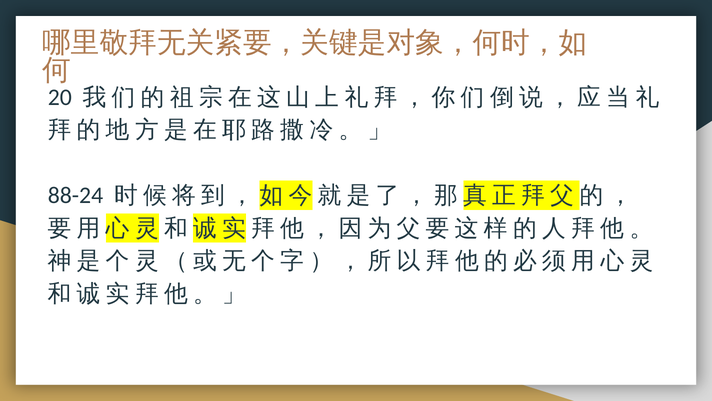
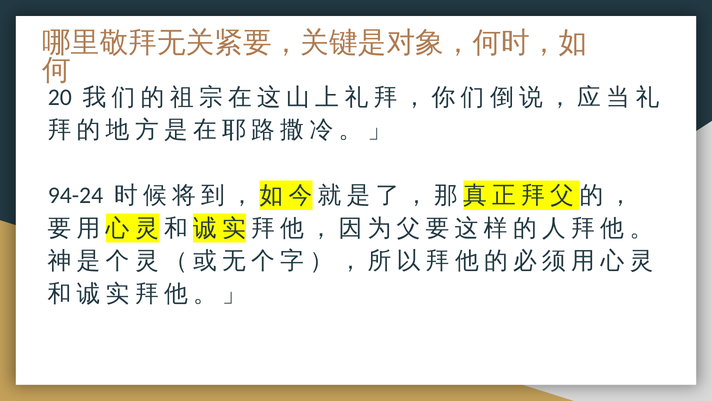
88-24: 88-24 -> 94-24 (75, 195)
